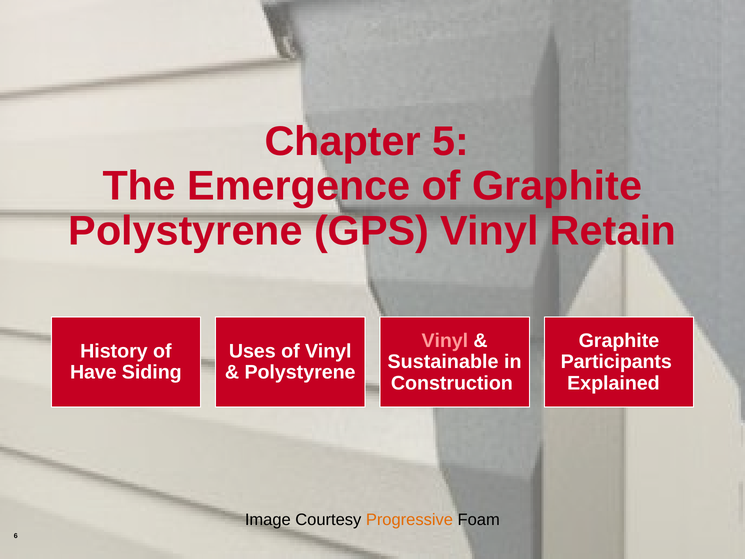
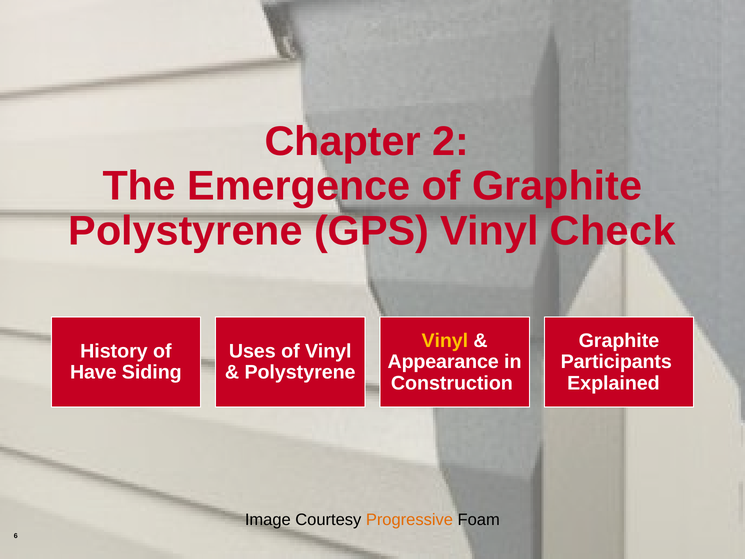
5: 5 -> 2 (450, 141)
Retain: Retain -> Check (613, 231)
Vinyl colour: pink -> yellow (445, 340)
Sustainable: Sustainable -> Appearance (443, 362)
